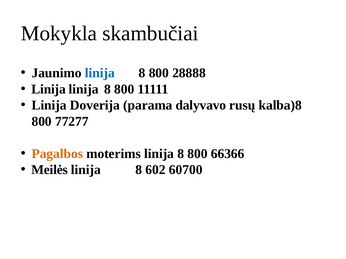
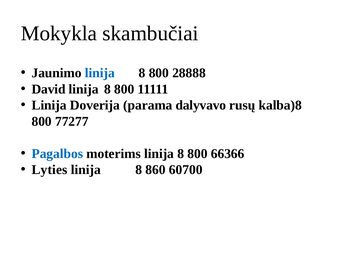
Linija: Linija -> David (49, 89)
Pagalbos colour: orange -> blue (57, 154)
Meilės: Meilės -> Lyties (49, 170)
602: 602 -> 860 (155, 170)
